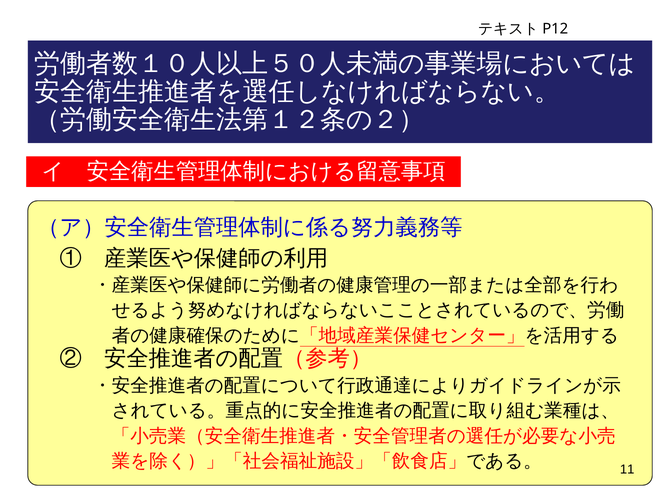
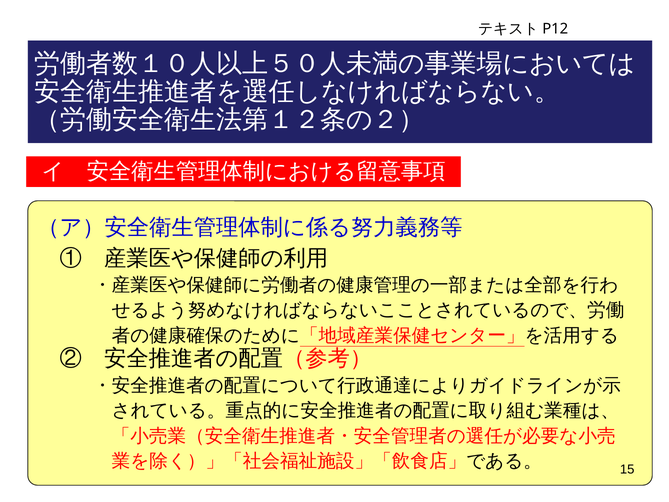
11: 11 -> 15 (627, 469)
